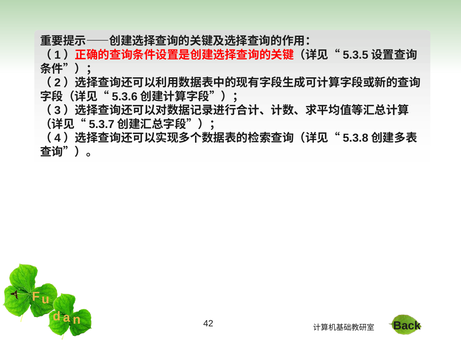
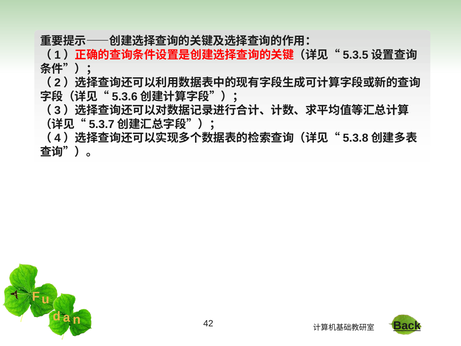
Back underline: none -> present (407, 326)
